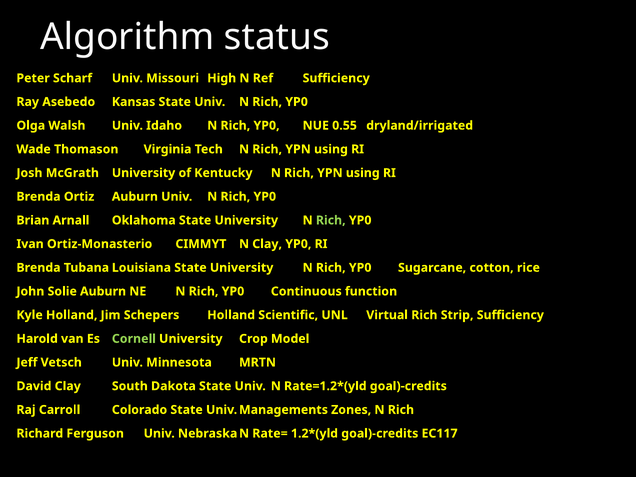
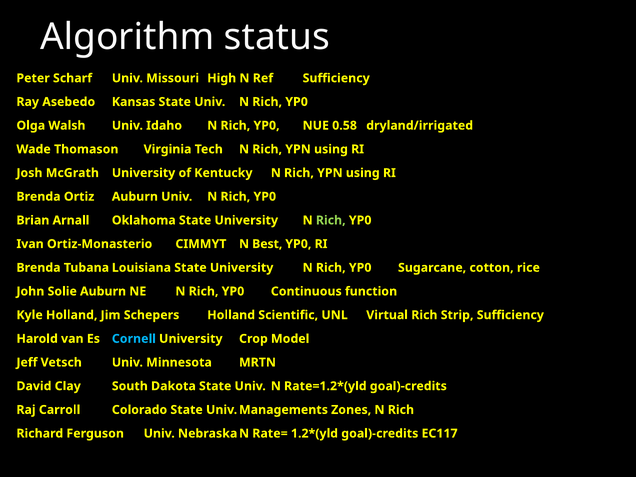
0.55: 0.55 -> 0.58 (345, 126)
N Clay: Clay -> Best (267, 244)
Cornell colour: light green -> light blue (134, 339)
